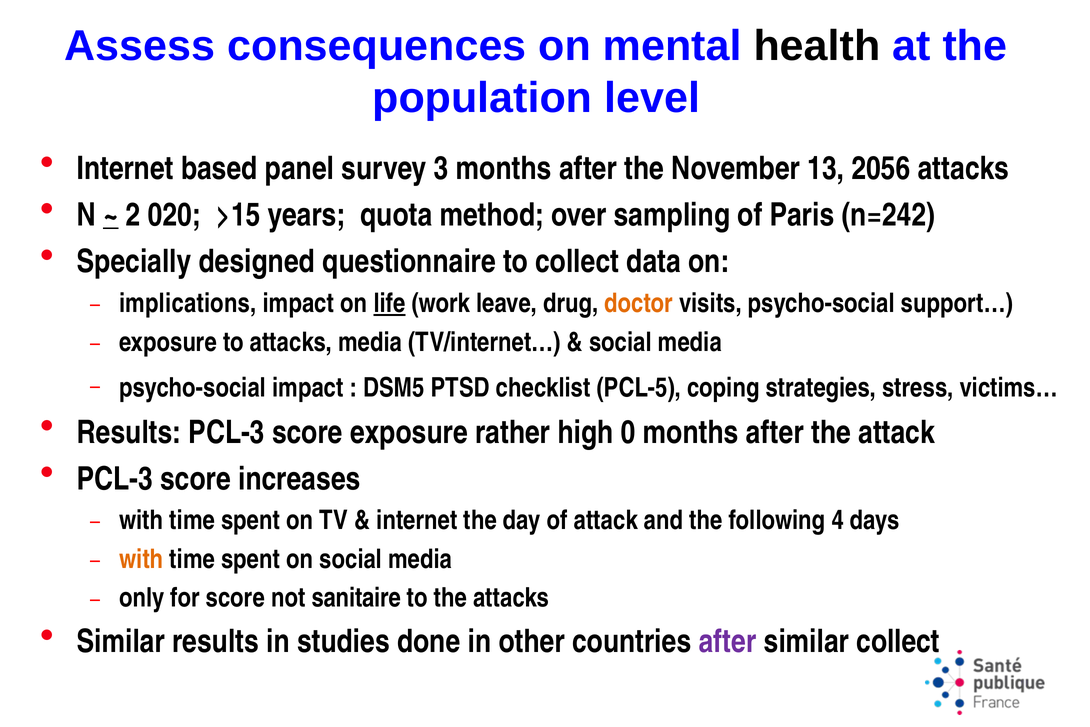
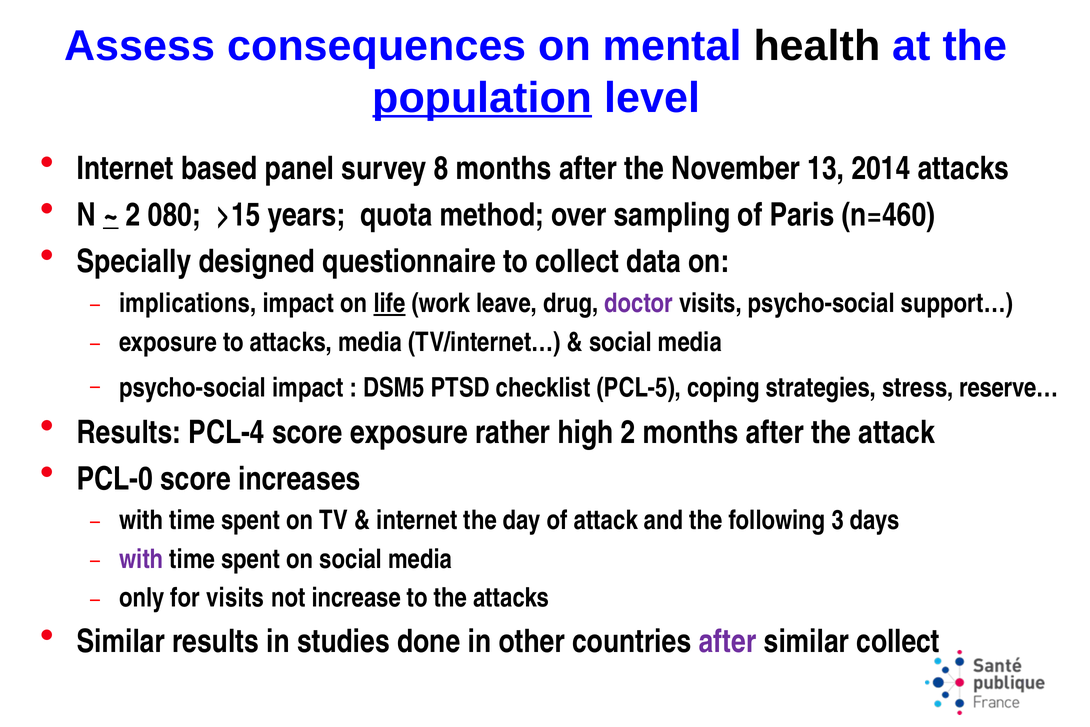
population underline: none -> present (482, 98)
3: 3 -> 8 (441, 169)
2056: 2056 -> 2014 (881, 169)
020: 020 -> 080 (174, 215)
n=242: n=242 -> n=460 (888, 215)
doctor colour: orange -> purple (639, 303)
victims…: victims… -> reserve… (1009, 387)
Results PCL-3: PCL-3 -> PCL-4 (227, 432)
high 0: 0 -> 2 (628, 432)
PCL-3: PCL-3 -> PCL-0 (115, 479)
4: 4 -> 3 (838, 520)
with colour: orange -> purple (141, 559)
for score: score -> visits (235, 598)
sanitaire: sanitaire -> increase (356, 598)
